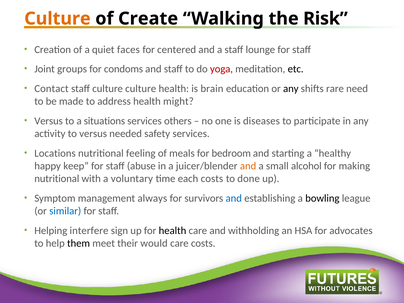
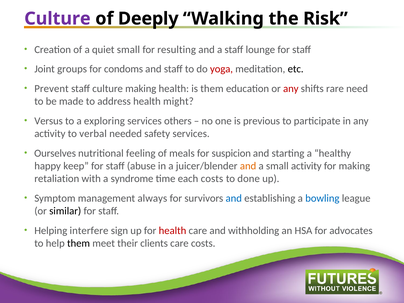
Culture colour: orange -> purple (57, 19)
Create: Create -> Deeply (148, 19)
quiet faces: faces -> small (128, 50)
centered: centered -> resulting (177, 50)
Contact: Contact -> Prevent (52, 89)
culture culture: culture -> making (141, 89)
is brain: brain -> them (212, 89)
any colour: black -> red (291, 89)
situations: situations -> exploring (104, 121)
diseases: diseases -> previous (262, 121)
to versus: versus -> verbal (93, 134)
Locations: Locations -> Ourselves (55, 153)
bedroom: bedroom -> suspicion (231, 153)
small alcohol: alcohol -> activity (306, 166)
nutritional: nutritional -> retaliation (57, 179)
voluntary: voluntary -> syndrome (132, 179)
bowling colour: black -> blue (322, 198)
similar colour: blue -> black (65, 211)
health colour: black -> red (173, 231)
would: would -> clients (154, 243)
